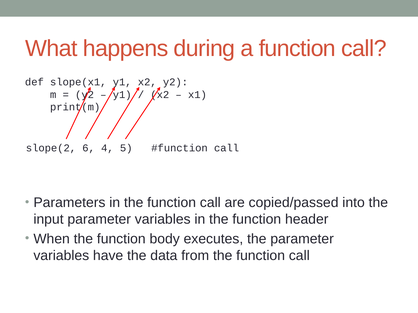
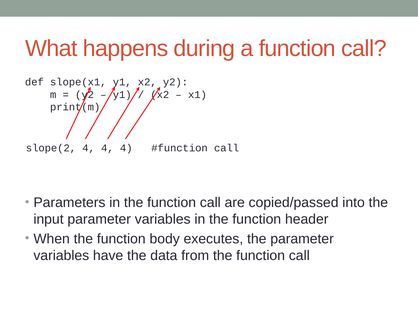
slope(2 6: 6 -> 4 (89, 148)
5: 5 -> 4 (126, 148)
